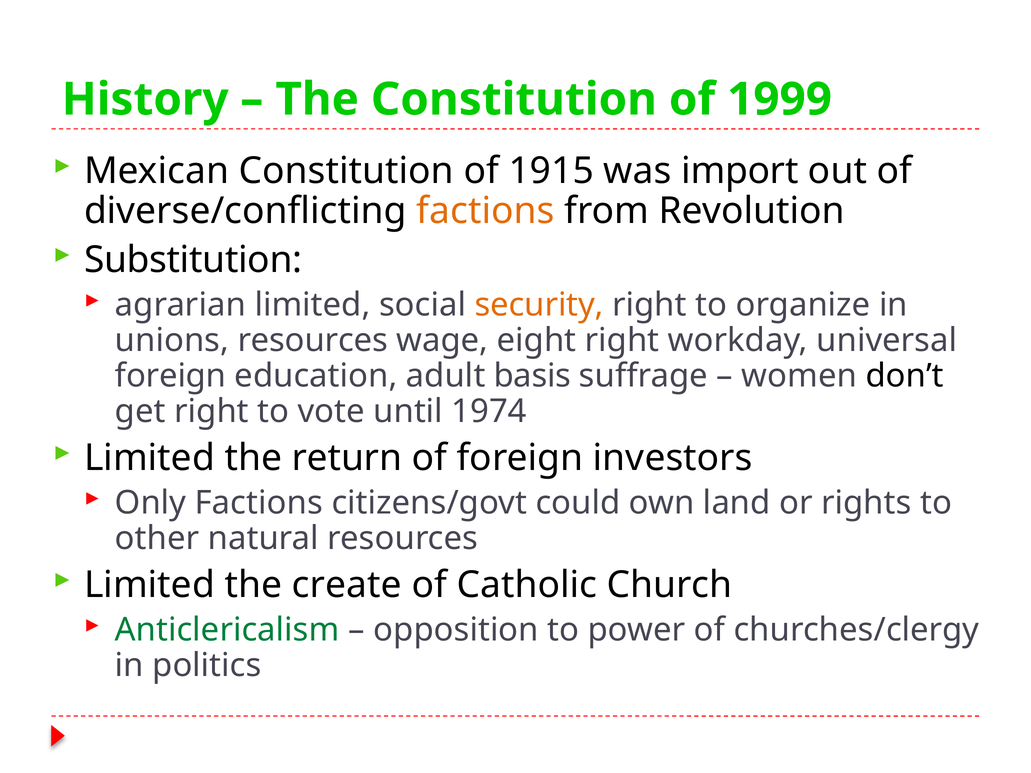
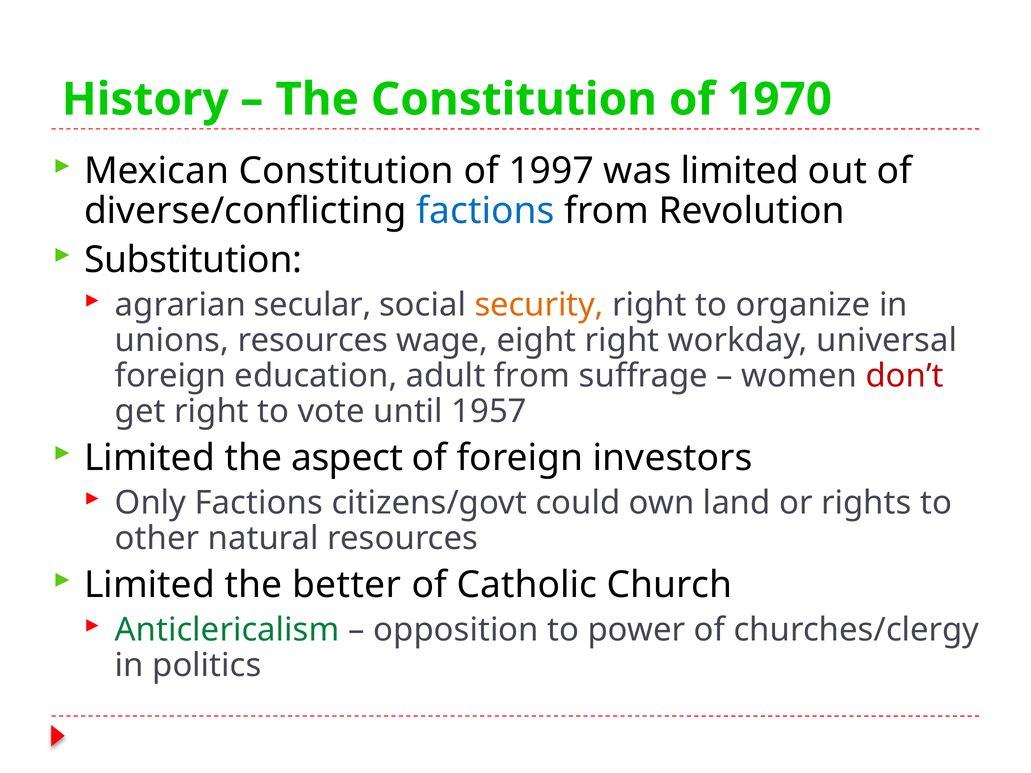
1999: 1999 -> 1970 (780, 99)
1915: 1915 -> 1997 (551, 171)
was import: import -> limited (740, 171)
factions colour: orange -> blue (485, 211)
agrarian limited: limited -> secular (313, 305)
adult basis: basis -> from (532, 376)
don’t colour: black -> red (905, 376)
1974: 1974 -> 1957 (489, 412)
return: return -> aspect (347, 458)
create: create -> better (347, 585)
